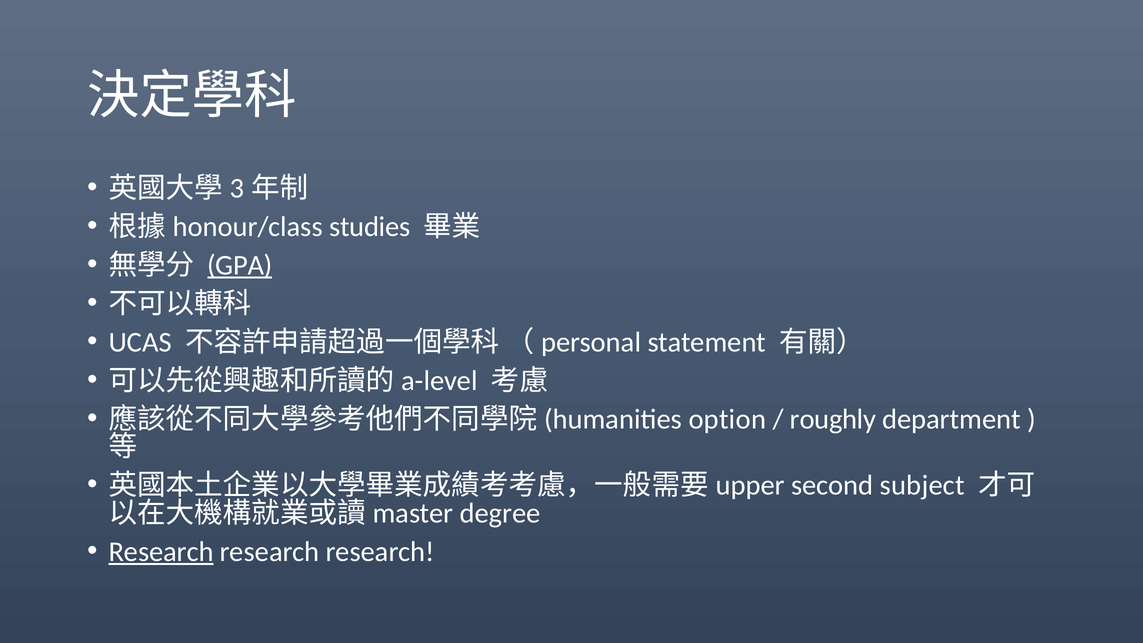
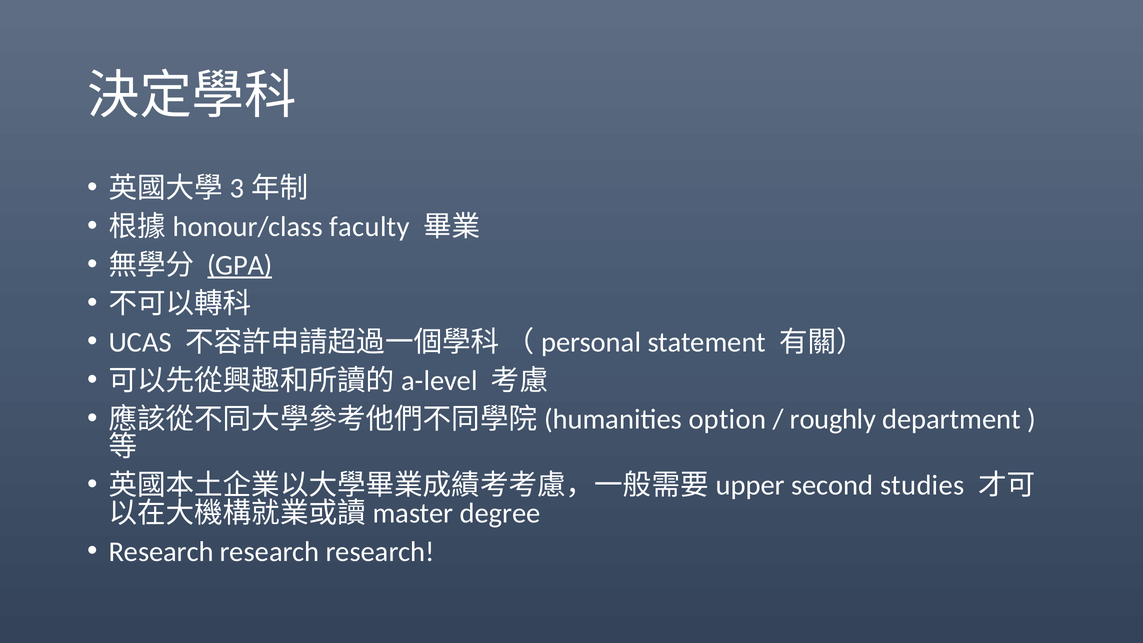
studies: studies -> faculty (369, 227)
subject: subject -> studies (922, 485)
Research underline: present -> none (161, 552)
